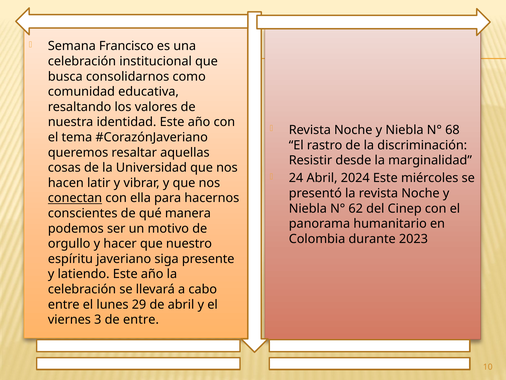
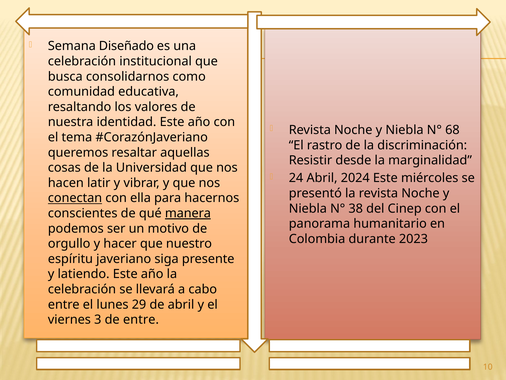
Francisco: Francisco -> Diseñado (126, 46)
62: 62 -> 38 (356, 208)
manera underline: none -> present (188, 213)
